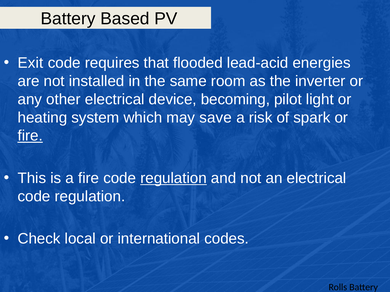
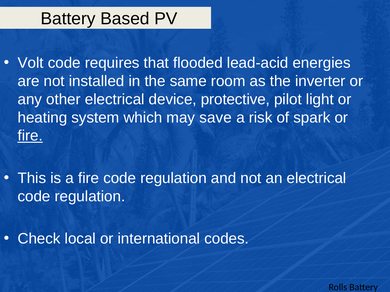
Exit: Exit -> Volt (31, 63)
becoming: becoming -> protective (235, 100)
regulation underline: present -> none (174, 178)
